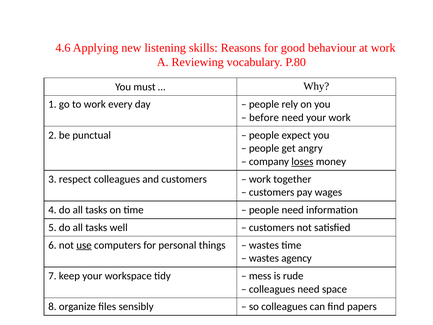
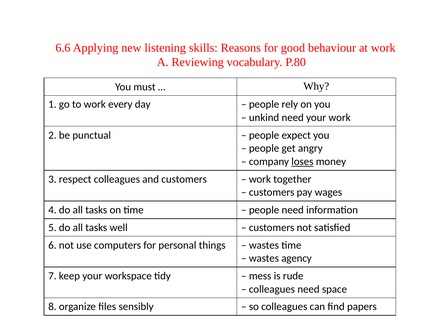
4.6: 4.6 -> 6.6 (63, 48)
before: before -> unkind (264, 117)
use underline: present -> none (84, 245)
